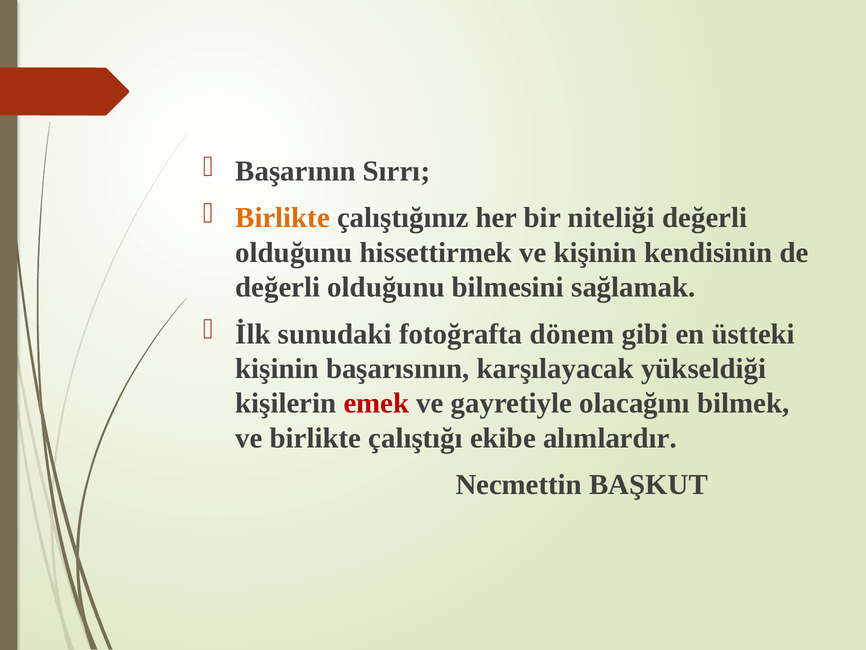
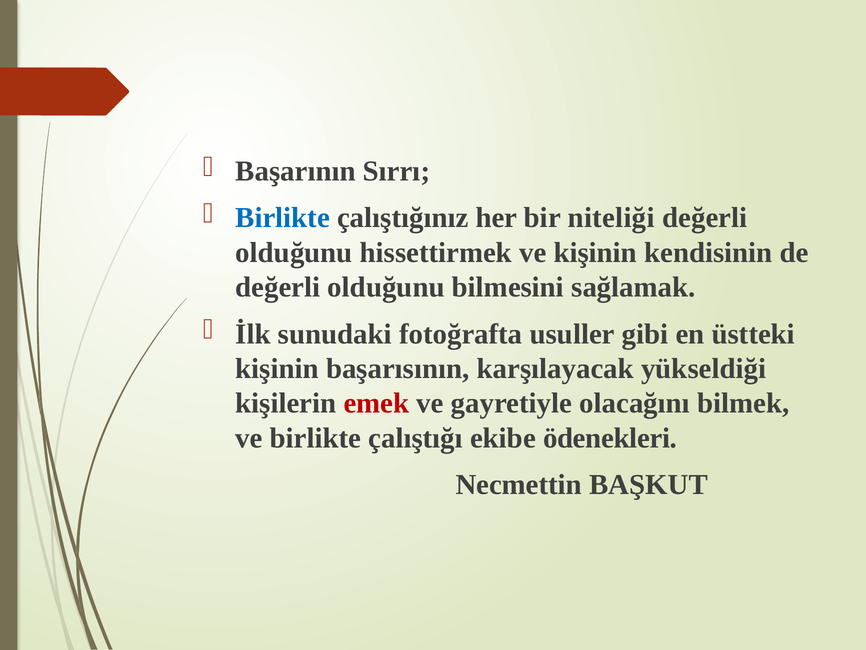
Birlikte colour: orange -> blue (283, 218)
dönem: dönem -> usuller (572, 334)
alımlardır: alımlardır -> ödenekleri (610, 438)
